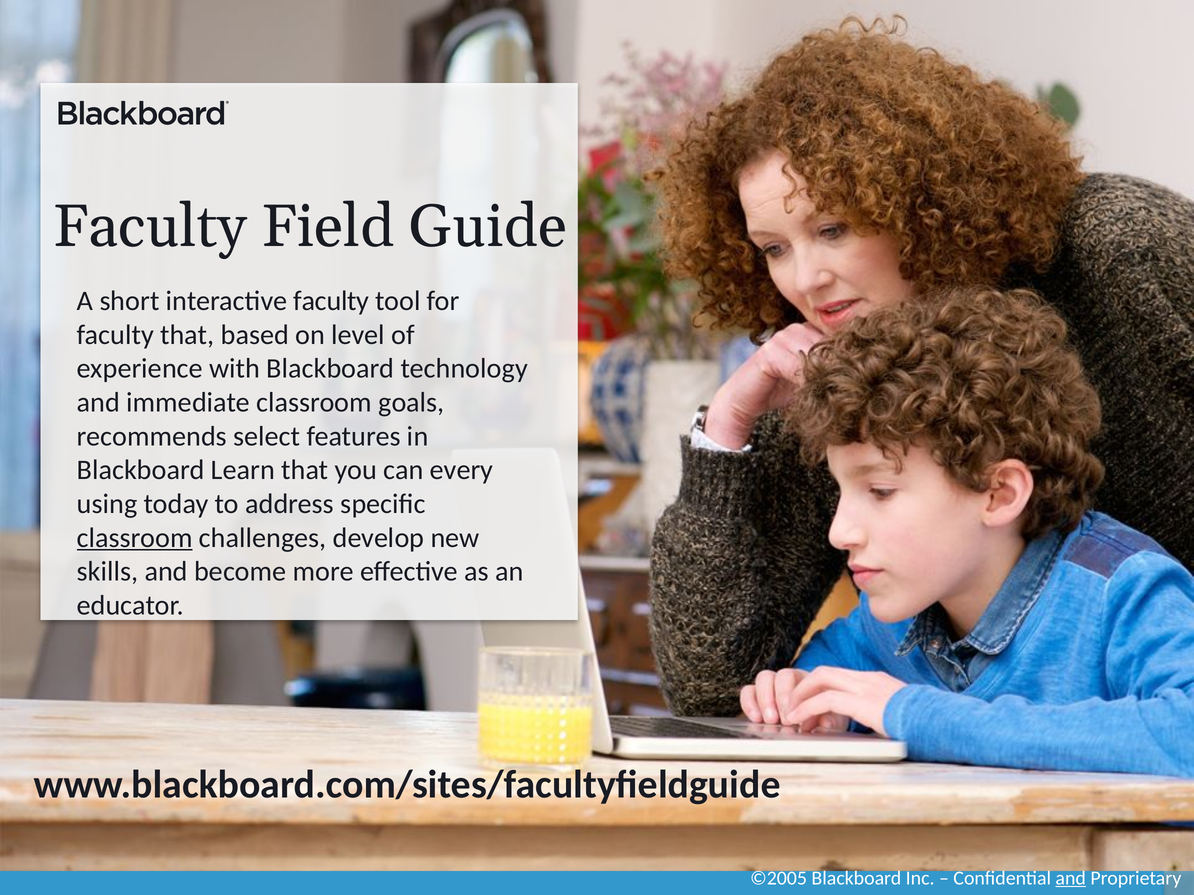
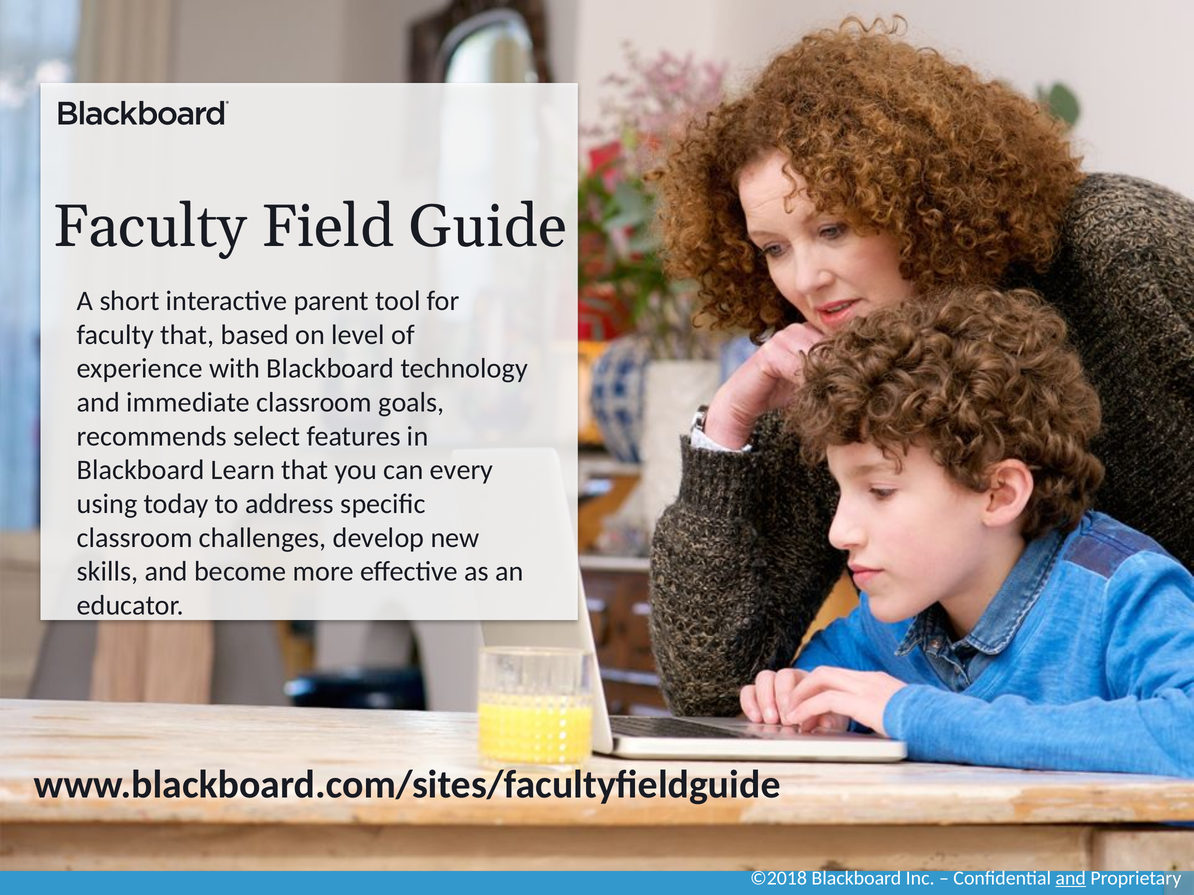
interactive faculty: faculty -> parent (331, 301)
classroom underline: present -> none (135, 538)
©2005: ©2005 -> ©2018 (779, 879)
